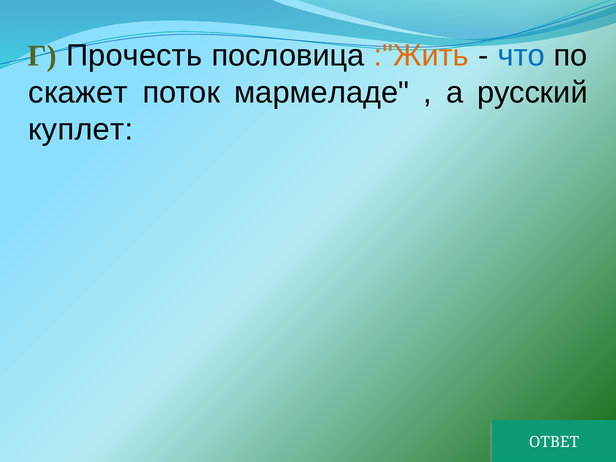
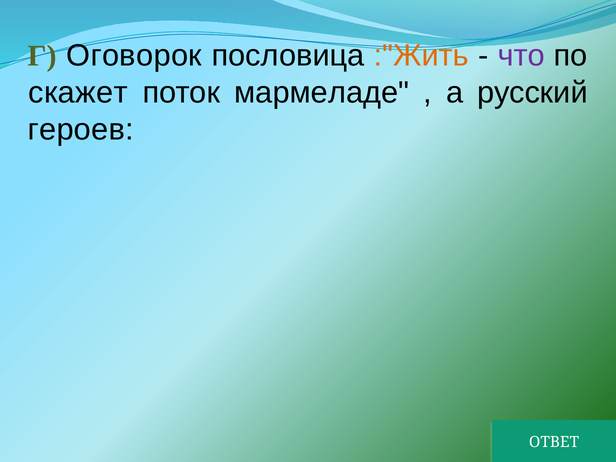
Прочесть: Прочесть -> Оговорок (134, 56)
что colour: blue -> purple (521, 56)
куплет: куплет -> героев (81, 130)
